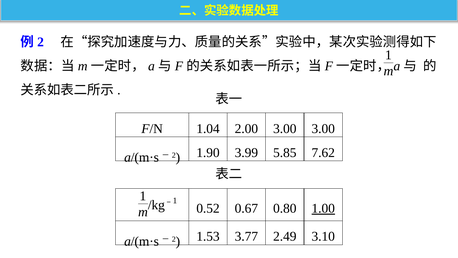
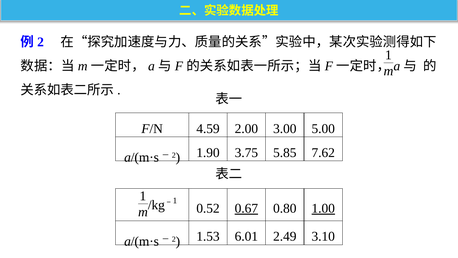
1.04: 1.04 -> 4.59 (208, 128)
3.00 3.00: 3.00 -> 5.00 (323, 128)
3.99: 3.99 -> 3.75 (246, 153)
0.67 underline: none -> present (246, 208)
3.77: 3.77 -> 6.01 (246, 236)
